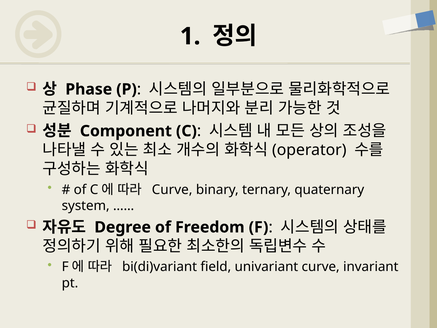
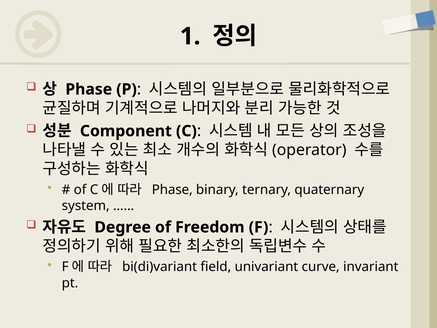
Curve: Curve -> Phase (172, 190)
